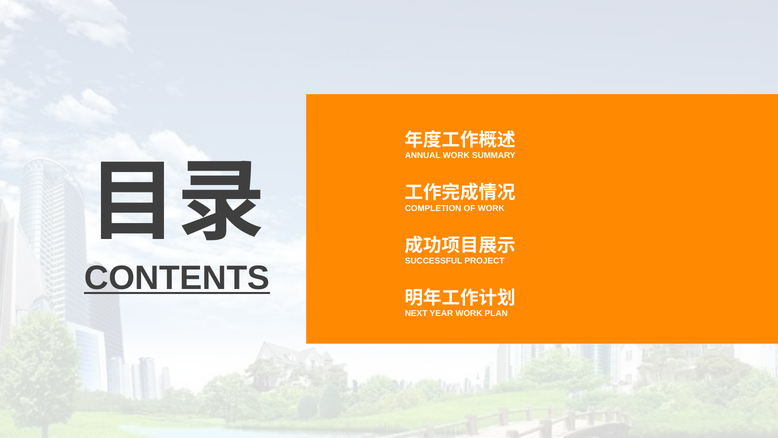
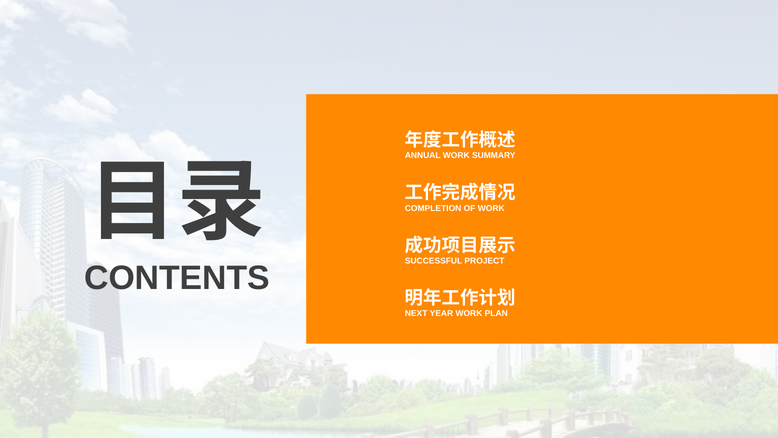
CONTENTS underline: present -> none (177, 278)
